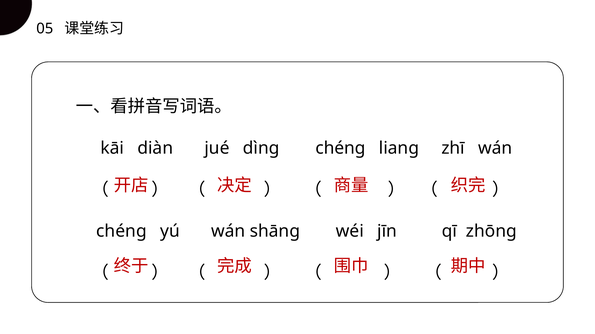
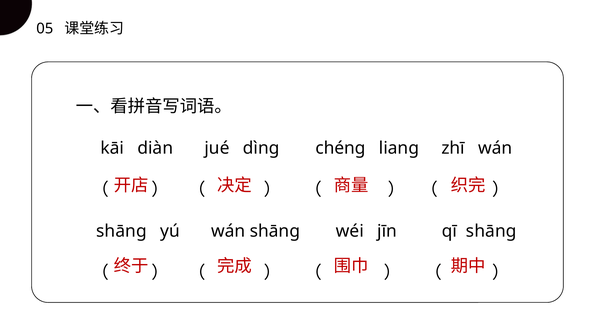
chéng: chéng -> shānɡ (121, 232)
qī zhōnɡ: zhōnɡ -> shāng (491, 232)
